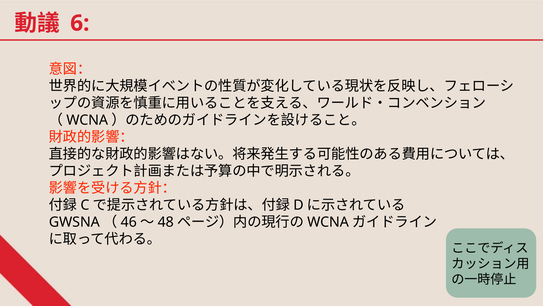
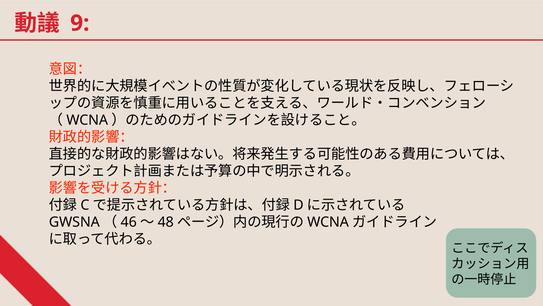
6: 6 -> 9 (80, 23)
